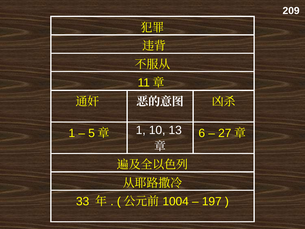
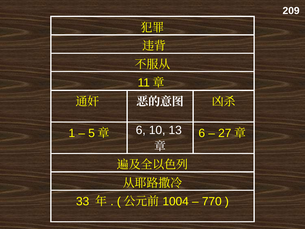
1: 1 -> 6 (141, 130)
197: 197 -> 770 (212, 201)
